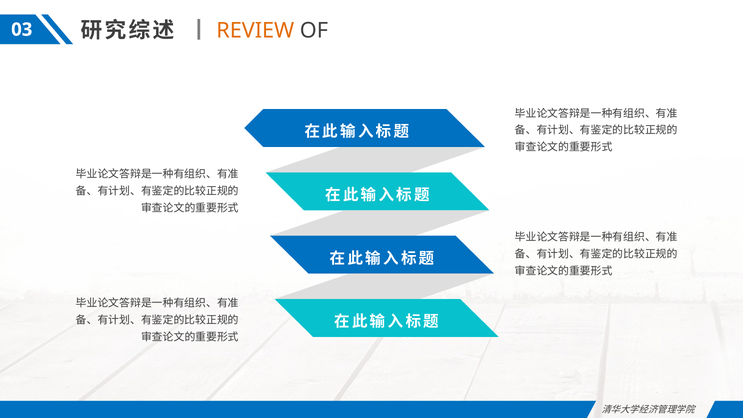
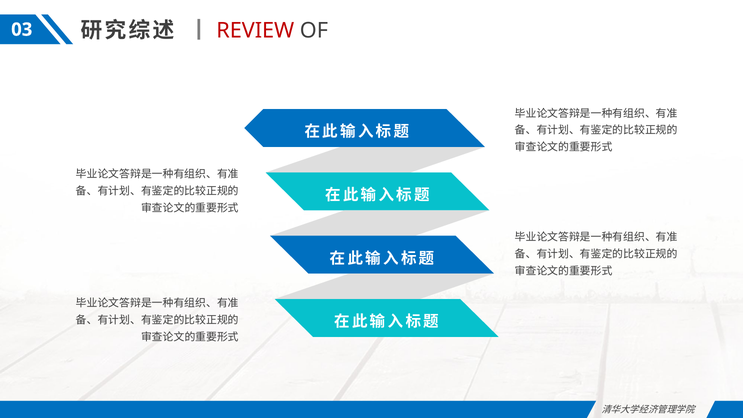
REVIEW colour: orange -> red (255, 31)
